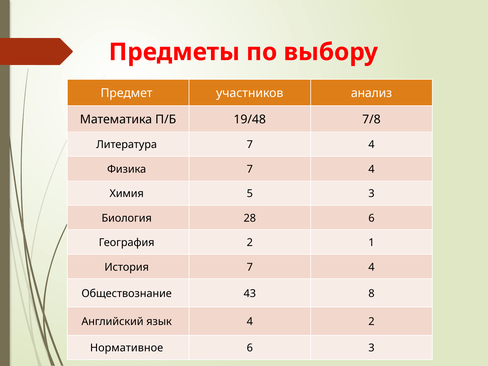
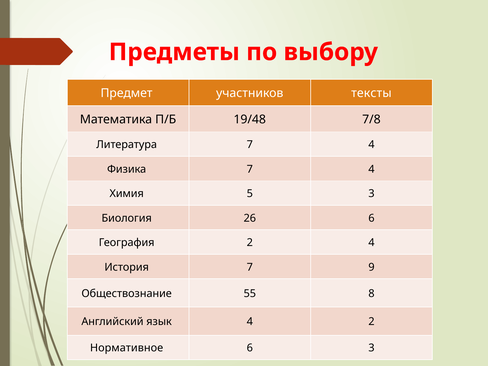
анализ: анализ -> тексты (371, 93)
28: 28 -> 26 (250, 218)
2 1: 1 -> 4 (371, 243)
История 7 4: 4 -> 9 (371, 267)
43: 43 -> 55 (250, 293)
